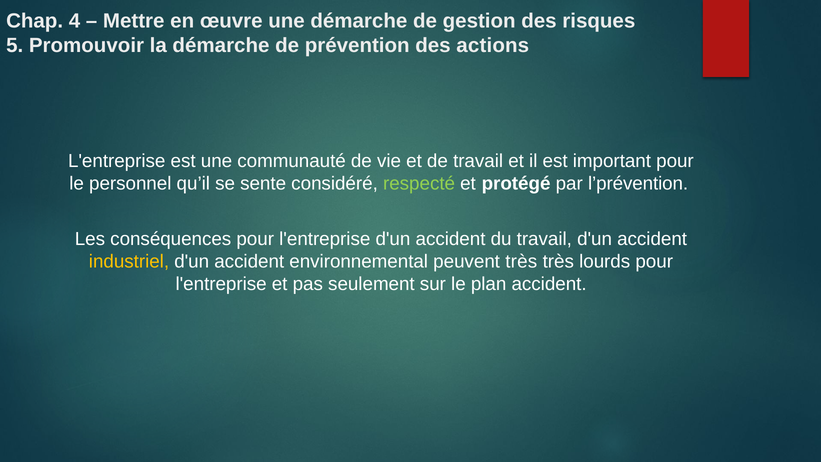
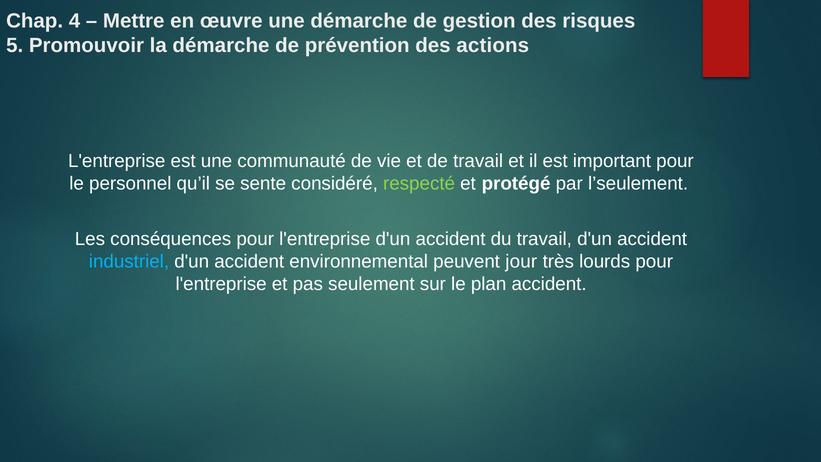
l’prévention: l’prévention -> l’seulement (638, 183)
industriel colour: yellow -> light blue (129, 261)
peuvent très: très -> jour (521, 261)
